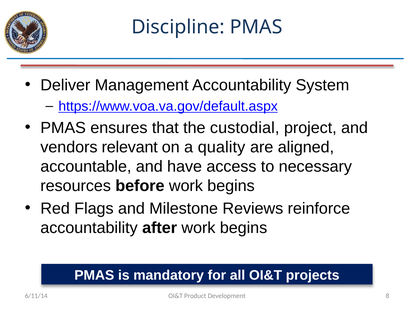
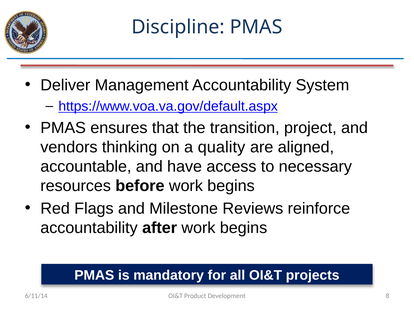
custodial: custodial -> transition (245, 128)
relevant: relevant -> thinking (130, 147)
